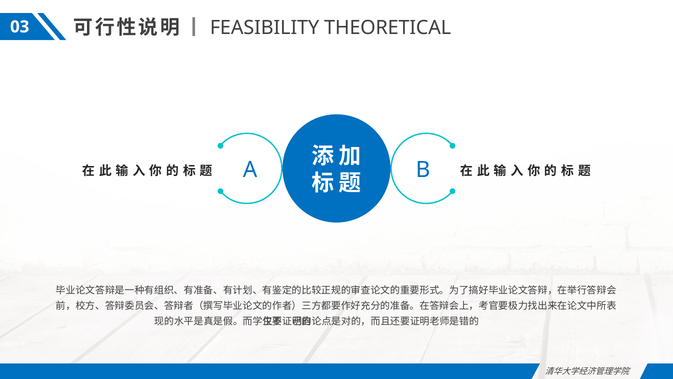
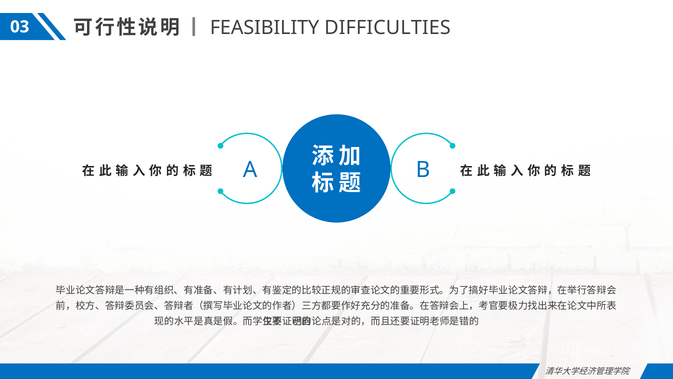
THEORETICAL: THEORETICAL -> DIFFICULTIES (388, 28)
